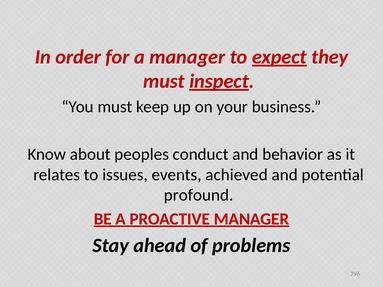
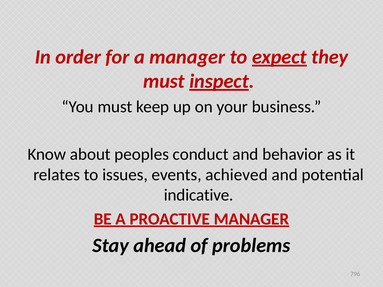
profound: profound -> indicative (199, 195)
